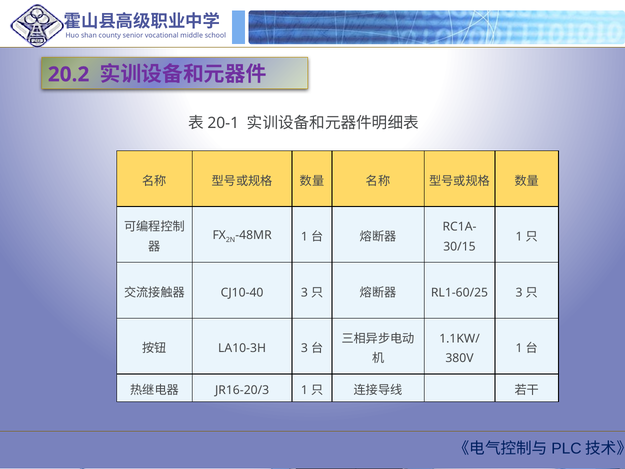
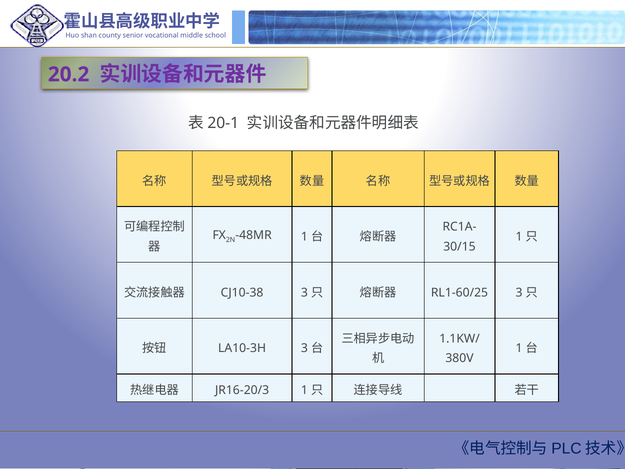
CJ10-40: CJ10-40 -> CJ10-38 (242, 293)
